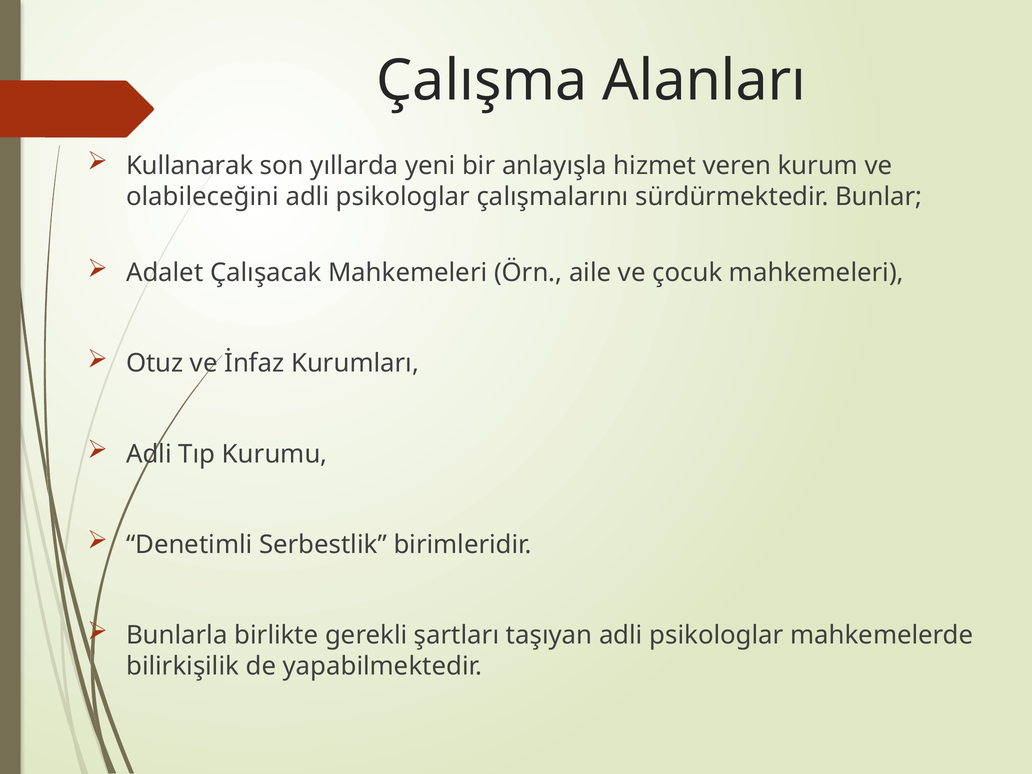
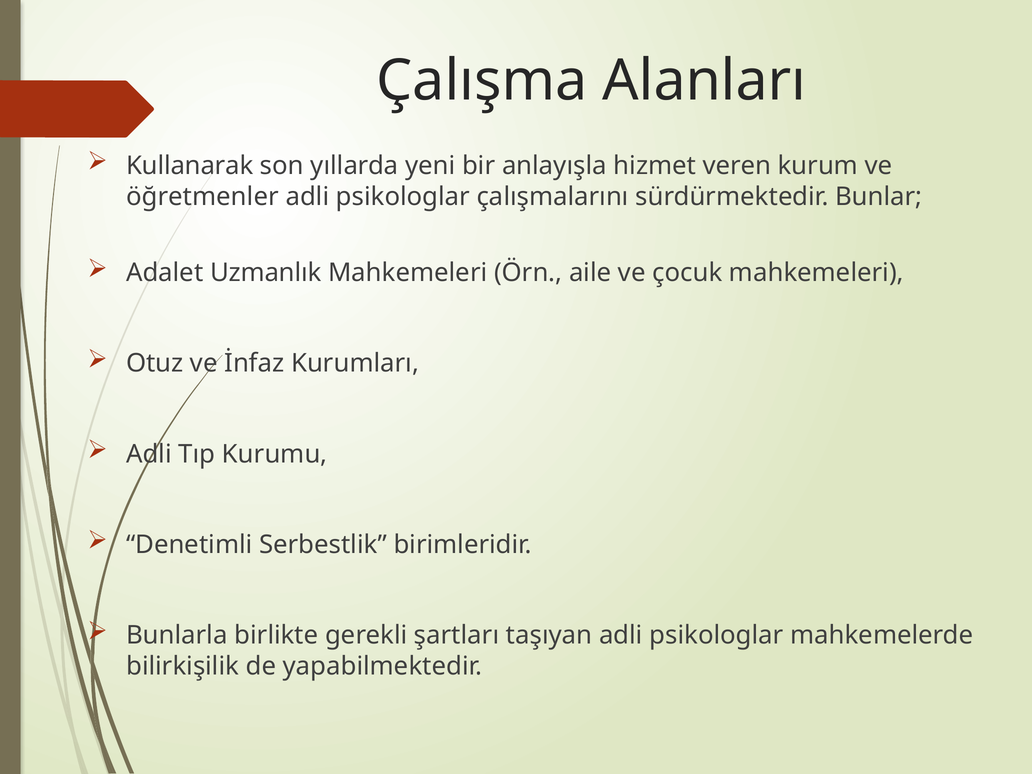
olabileceğini: olabileceğini -> öğretmenler (203, 197)
Çalışacak: Çalışacak -> Uzmanlık (266, 273)
